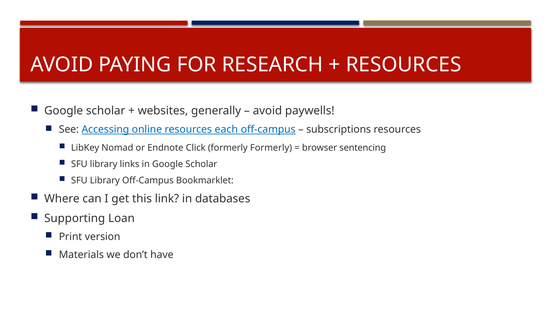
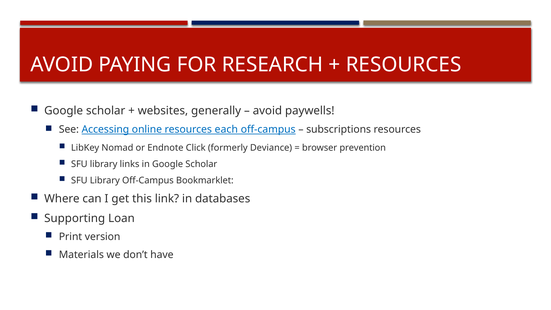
formerly Formerly: Formerly -> Deviance (271, 148)
sentencing: sentencing -> prevention (363, 148)
